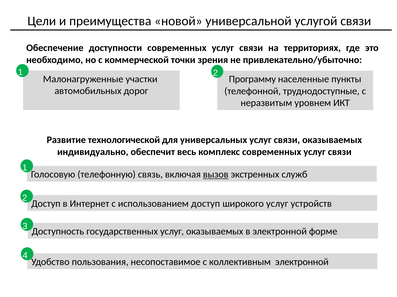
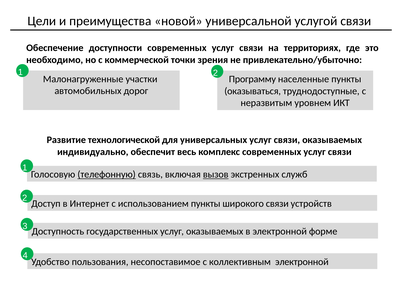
телефонной: телефонной -> оказываться (253, 91)
телефонную underline: none -> present (107, 175)
использованием доступ: доступ -> пункты (206, 204)
широкого услуг: услуг -> связи (277, 204)
